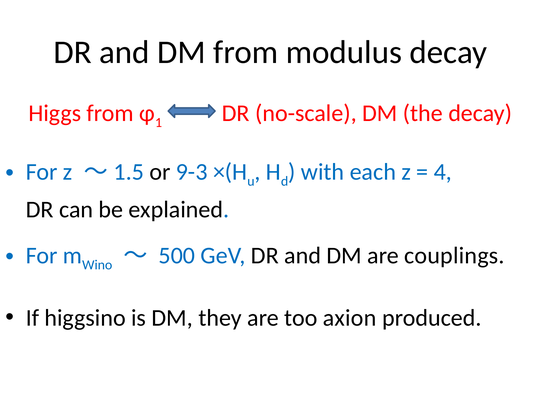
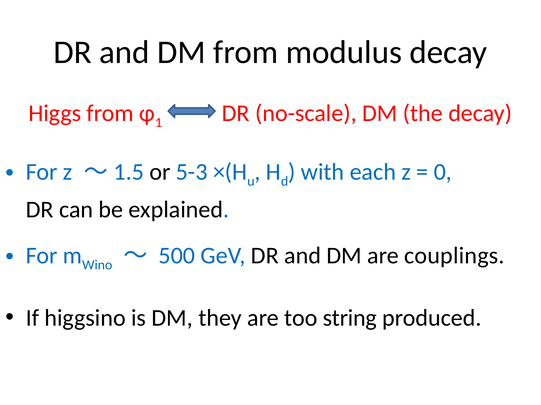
9-3: 9-3 -> 5-3 (192, 172)
4: 4 -> 0 (443, 172)
axion: axion -> string (350, 318)
